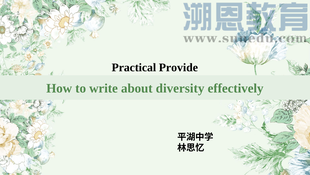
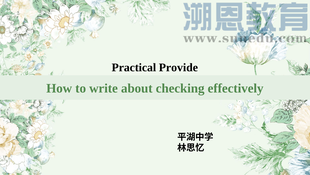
diversity: diversity -> checking (180, 88)
